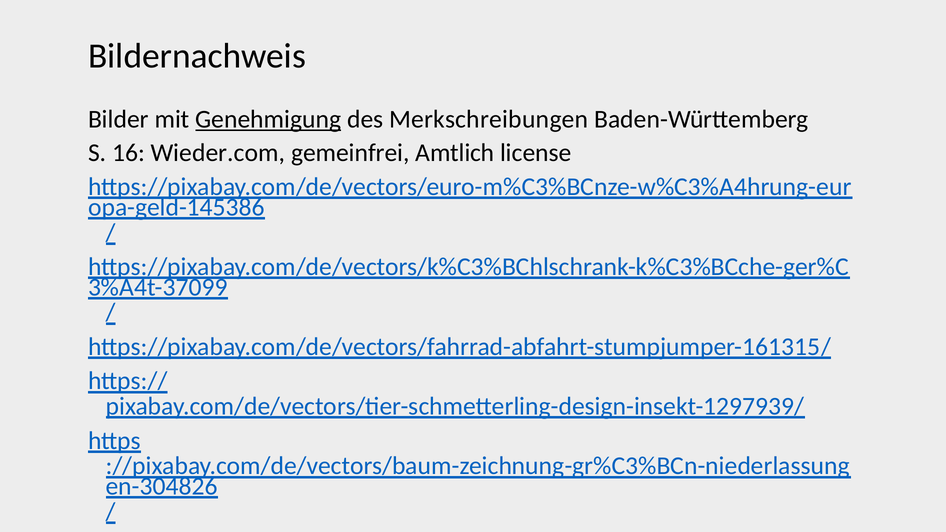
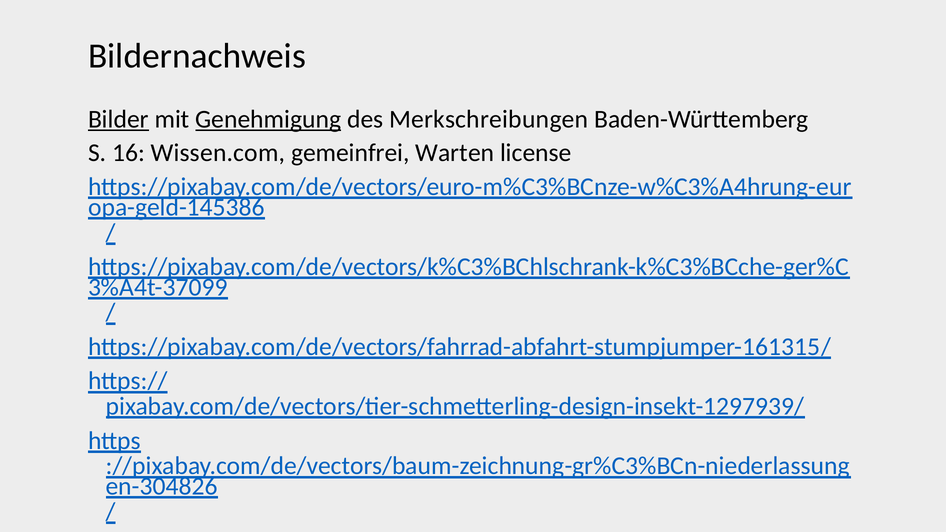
Bilder underline: none -> present (118, 119)
Wieder.com: Wieder.com -> Wissen.com (218, 153)
Amtlich: Amtlich -> Warten (455, 153)
